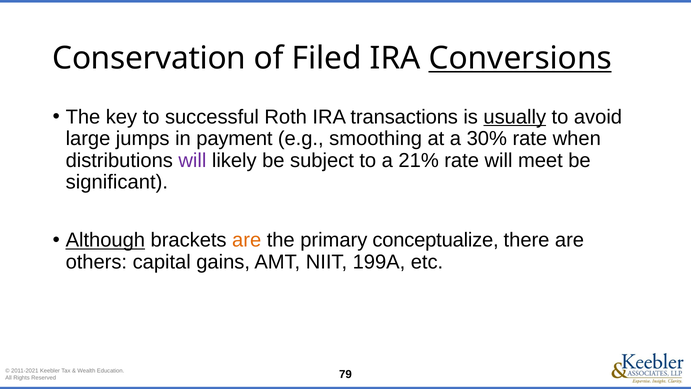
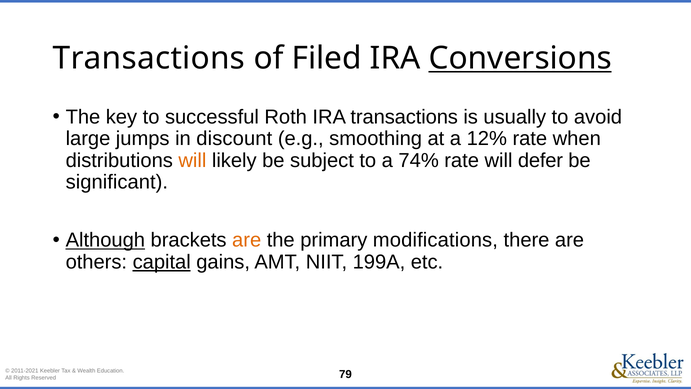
Conservation: Conservation -> Transactions (149, 58)
usually underline: present -> none (515, 117)
payment: payment -> discount (234, 139)
30%: 30% -> 12% (487, 139)
will colour: purple -> orange (192, 160)
21%: 21% -> 74% (419, 160)
meet: meet -> defer (540, 160)
conceptualize: conceptualize -> modifications (435, 240)
capital underline: none -> present (162, 262)
